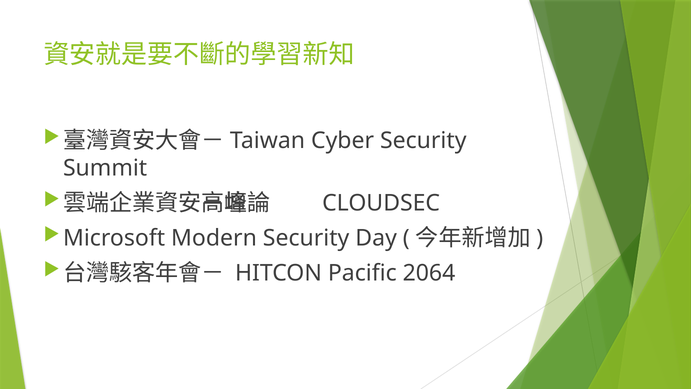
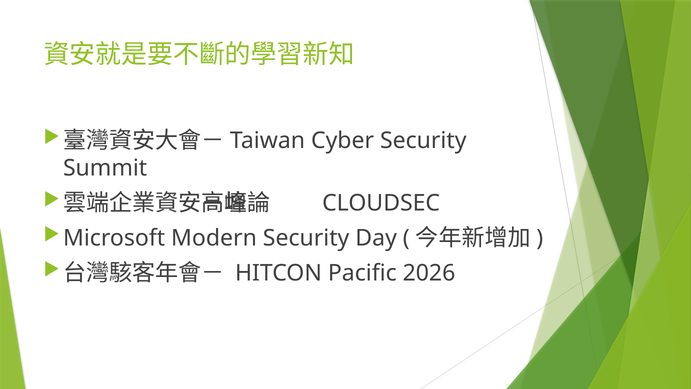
2064: 2064 -> 2026 (429, 273)
